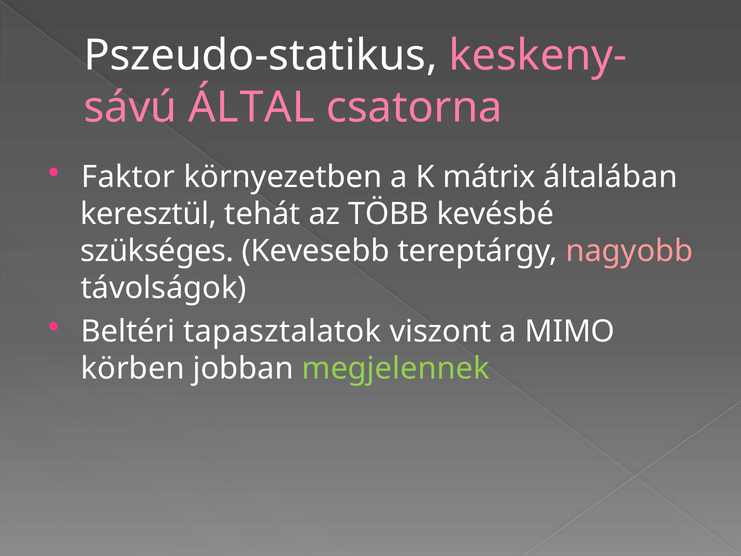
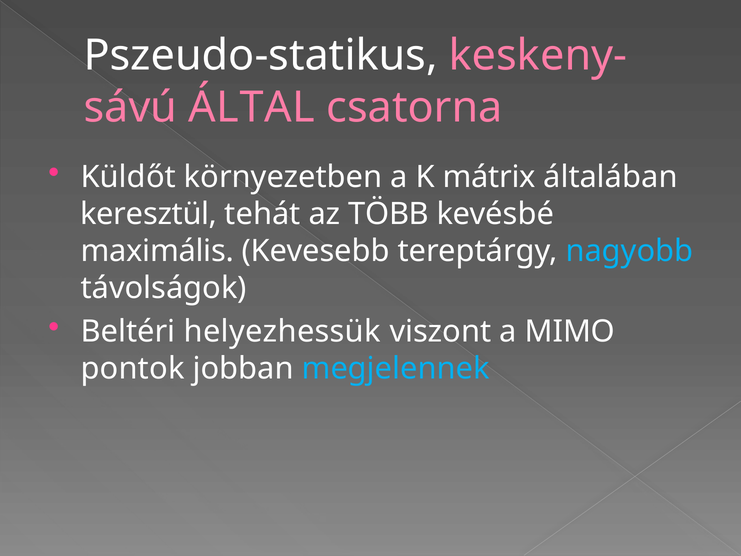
Faktor: Faktor -> Küldőt (128, 177)
szükséges: szükséges -> maximális (157, 251)
nagyobb colour: pink -> light blue (629, 251)
tapasztalatok: tapasztalatok -> helyezhessük (282, 331)
körben: körben -> pontok (133, 368)
megjelennek colour: light green -> light blue (396, 368)
